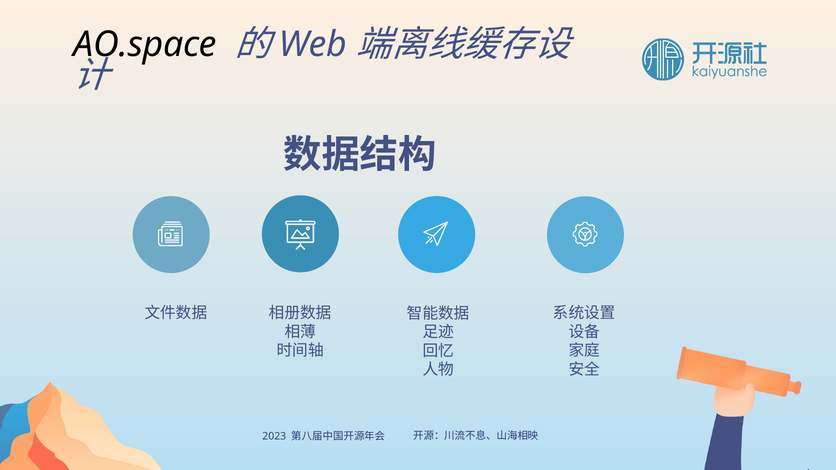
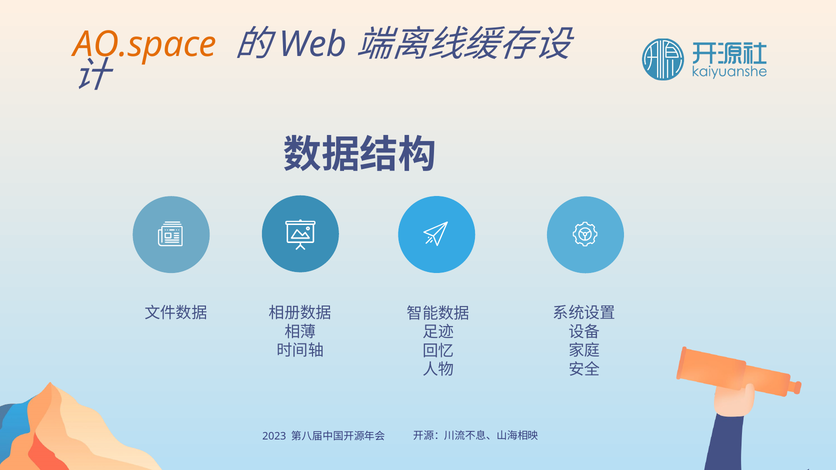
AO.space colour: black -> orange (145, 45)
